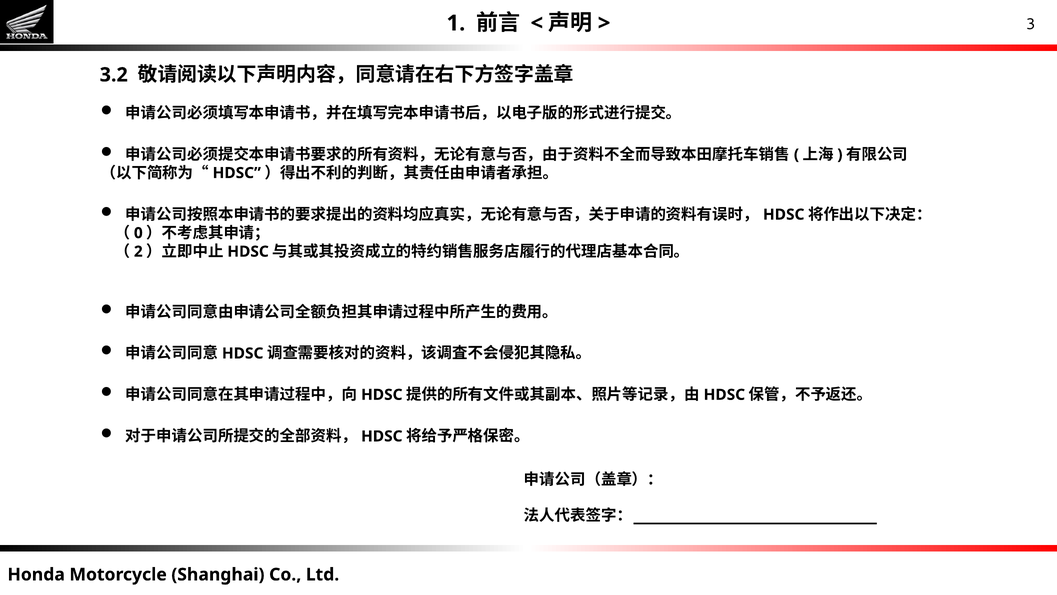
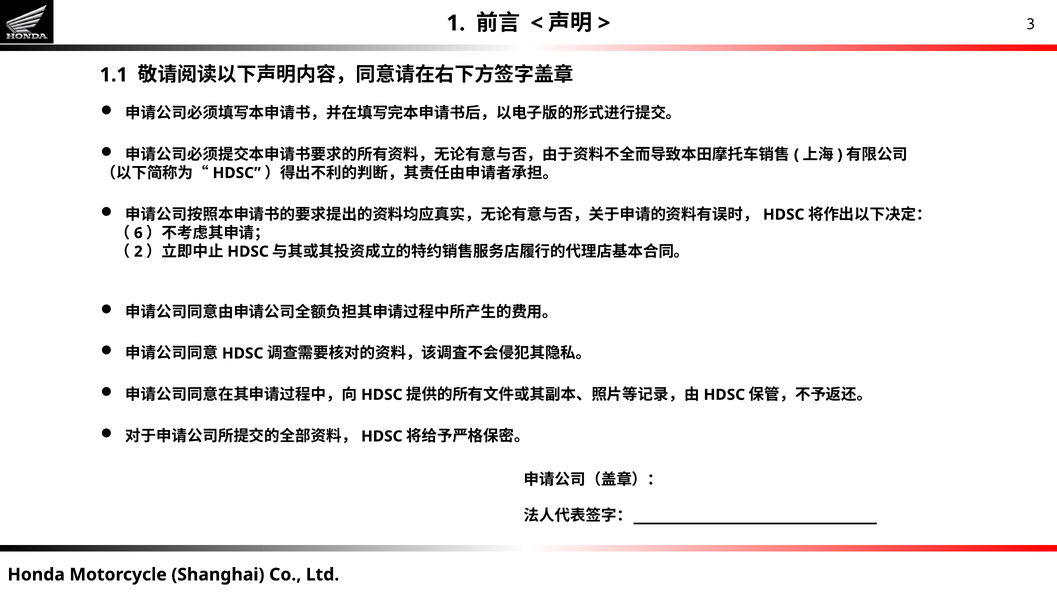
3.2: 3.2 -> 1.1 (114, 75)
0: 0 -> 6 (138, 233)
